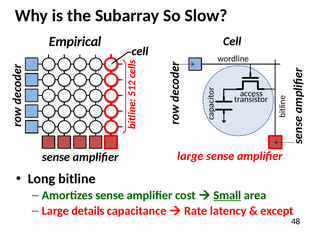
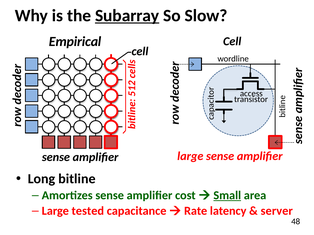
Subarray underline: none -> present (127, 16)
details: details -> tested (88, 211)
except: except -> server (277, 211)
